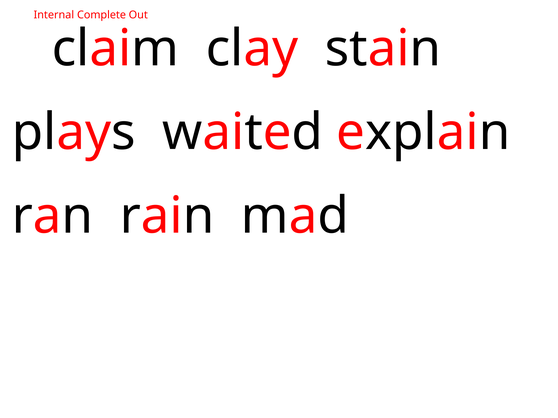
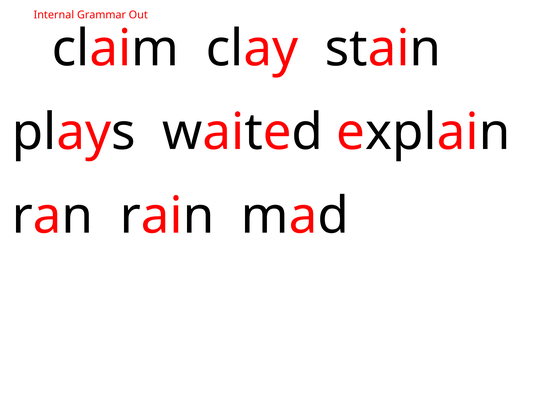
Complete: Complete -> Grammar (102, 15)
